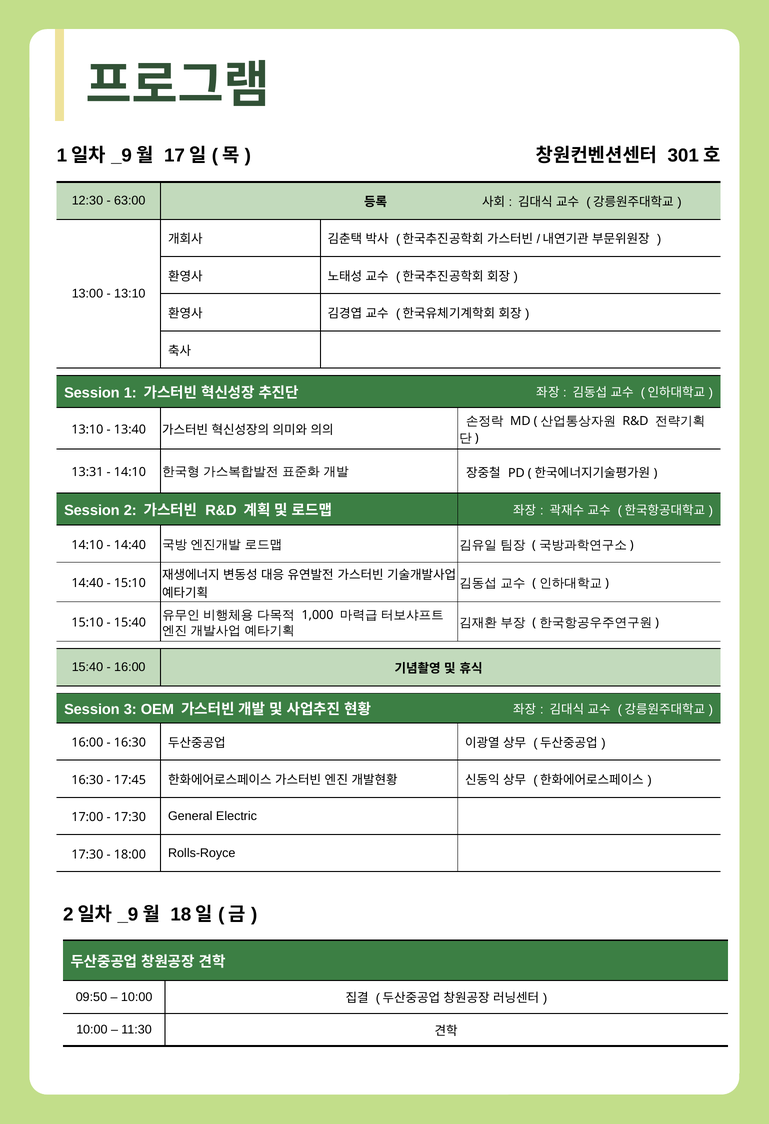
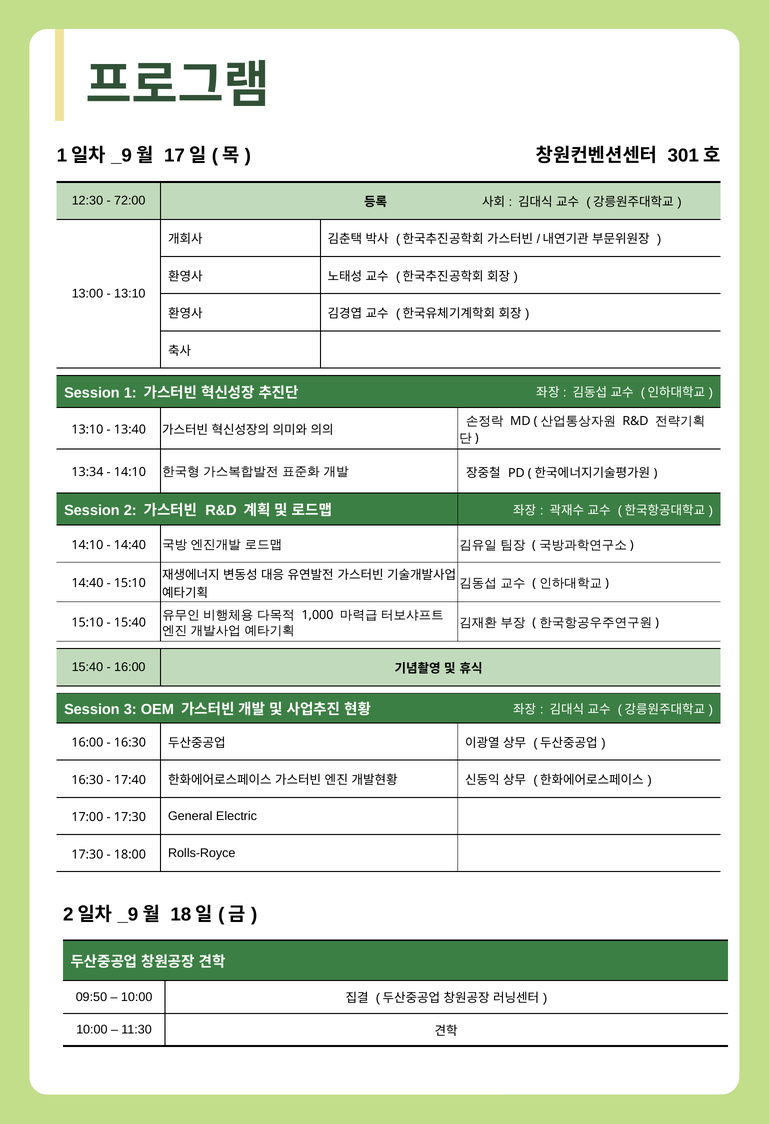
63:00: 63:00 -> 72:00 (130, 201)
13:31: 13:31 -> 13:34 (87, 472)
17:45: 17:45 -> 17:40 (130, 780)
